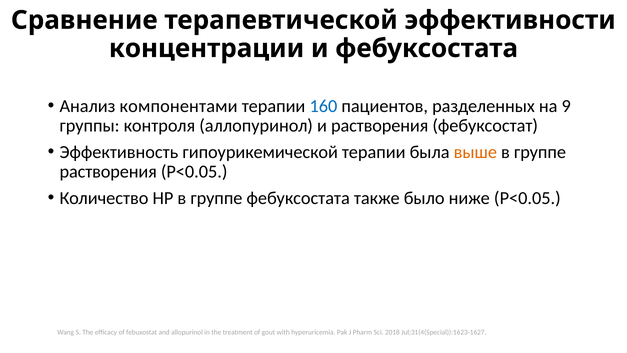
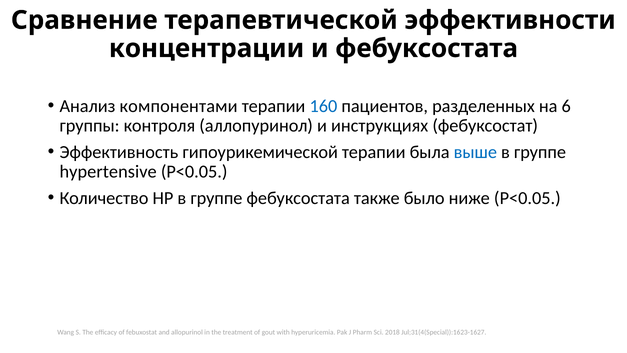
9: 9 -> 6 (566, 106)
и растворения: растворения -> инструкциях (380, 126)
выше colour: orange -> blue (475, 152)
растворения: растворения -> hypertensive (108, 172)
